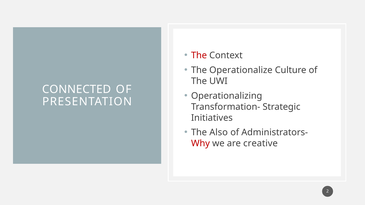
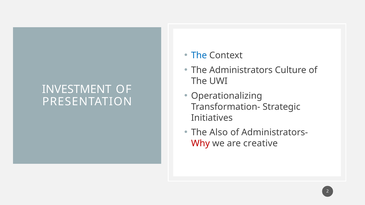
The colour: red -> blue (199, 56)
Operationalize: Operationalize -> Administrators (241, 70)
CONNECTED: CONNECTED -> INVESTMENT (77, 89)
